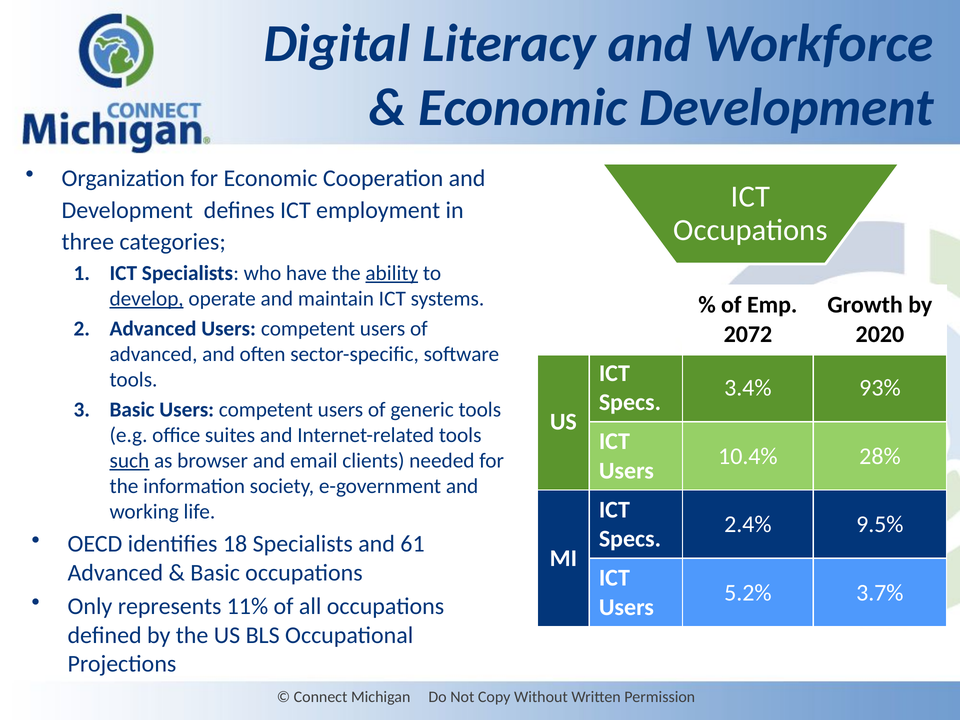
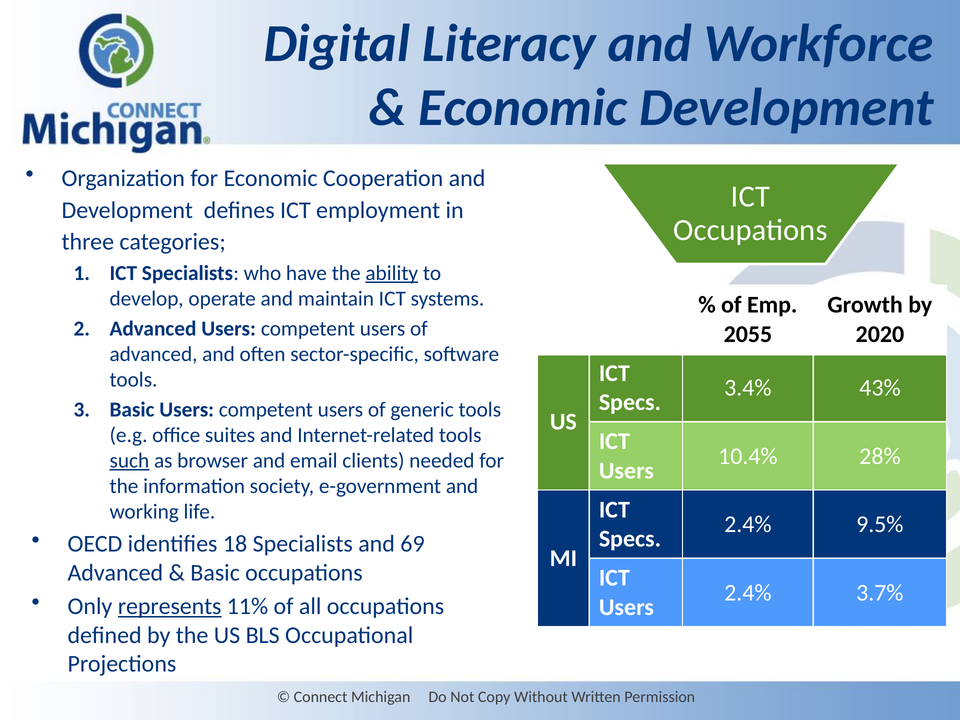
develop underline: present -> none (147, 299)
2072: 2072 -> 2055 (748, 334)
93%: 93% -> 43% (880, 388)
61: 61 -> 69 (413, 544)
5.2%: 5.2% -> 2.4% (748, 593)
represents underline: none -> present (170, 606)
